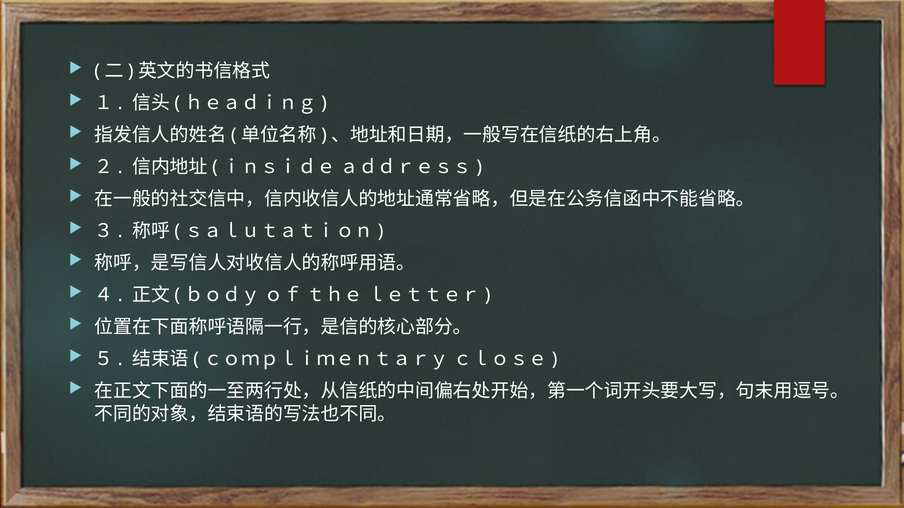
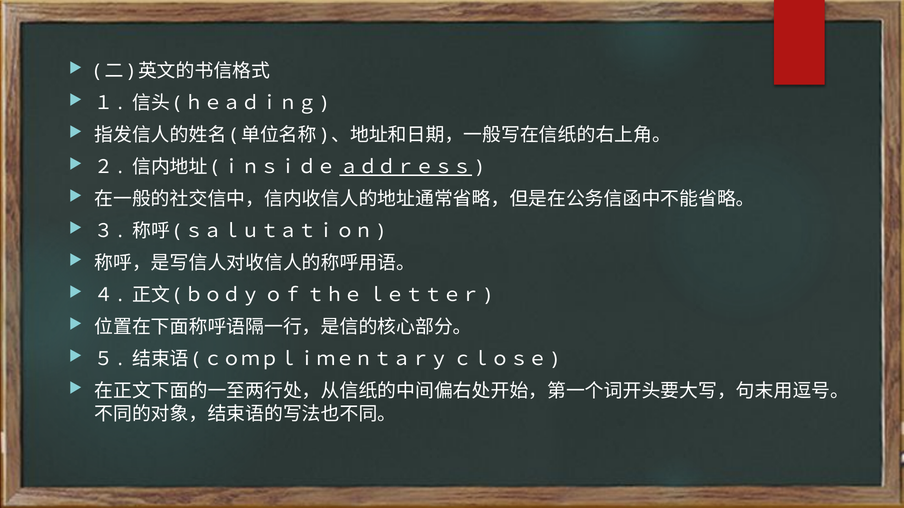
ａｄｄｒｅｓｓ underline: none -> present (406, 167)
